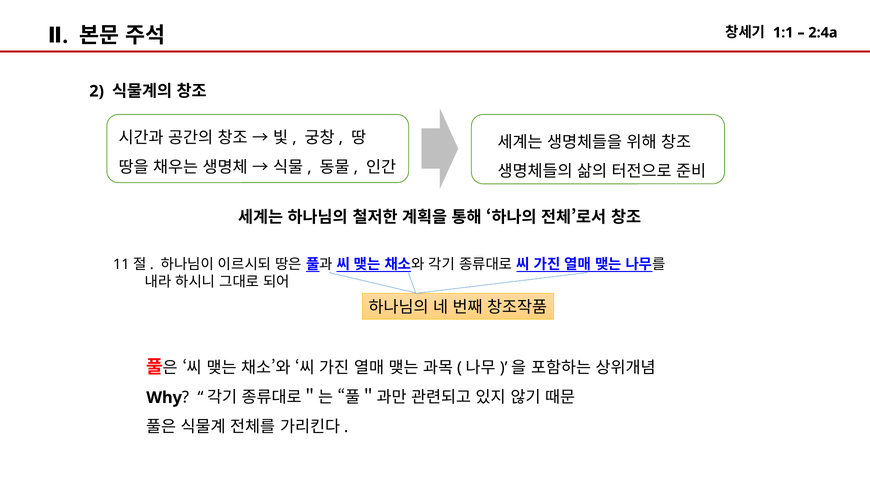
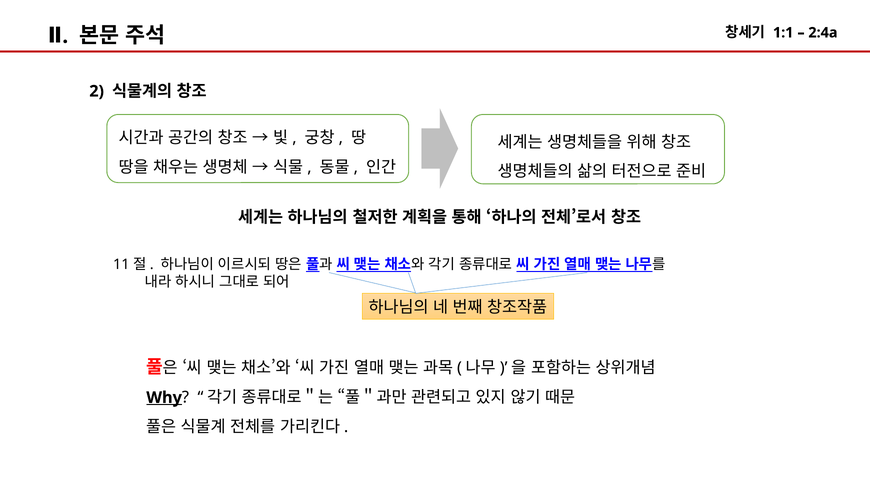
Why underline: none -> present (164, 398)
